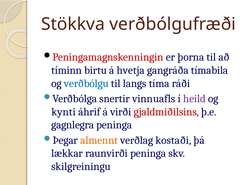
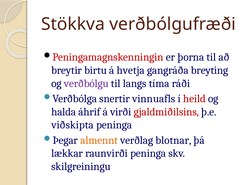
tíminn: tíminn -> breytir (67, 70)
tímabila: tímabila -> breyting (210, 70)
verðbólgu colour: blue -> purple (86, 83)
heild colour: purple -> red (194, 98)
kynti: kynti -> halda (64, 111)
gagnlegra: gagnlegra -> viðskipta (73, 125)
kostaði: kostaði -> blotnar (173, 140)
